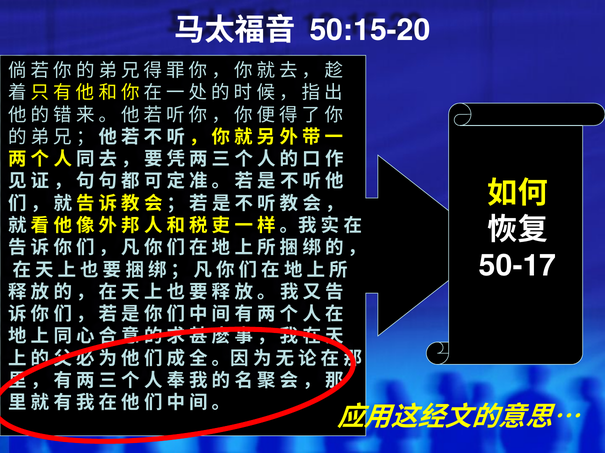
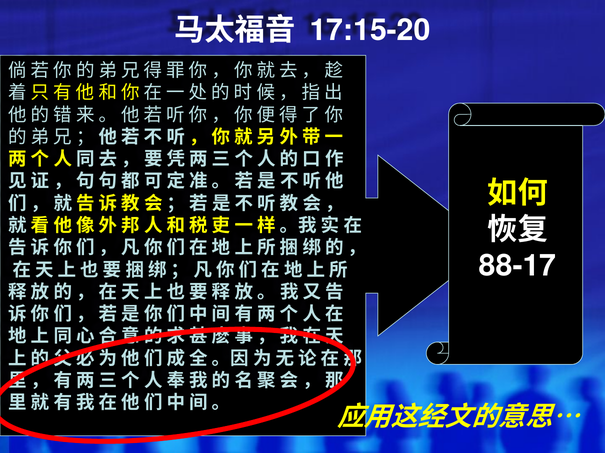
50:15-20: 50:15-20 -> 17:15-20 (370, 30)
50-17: 50-17 -> 88-17 (518, 266)
